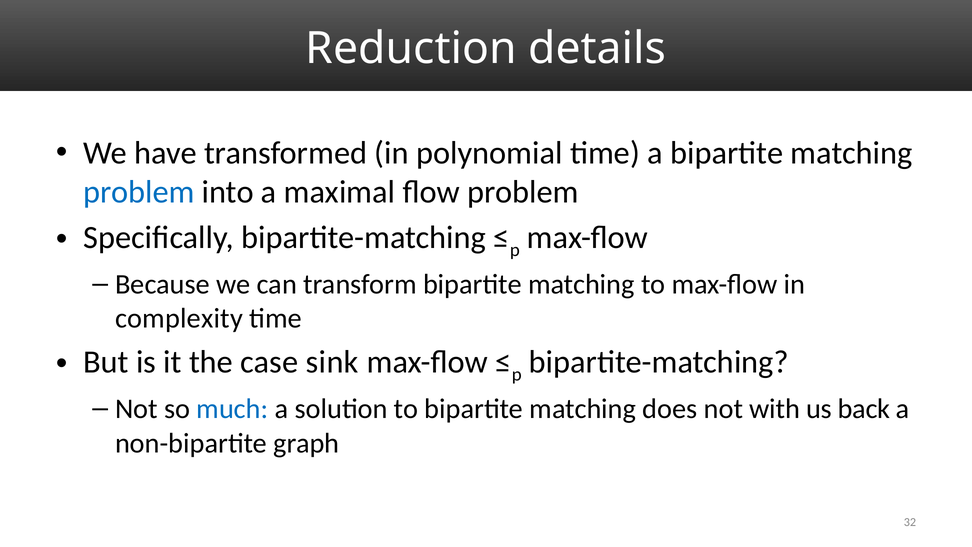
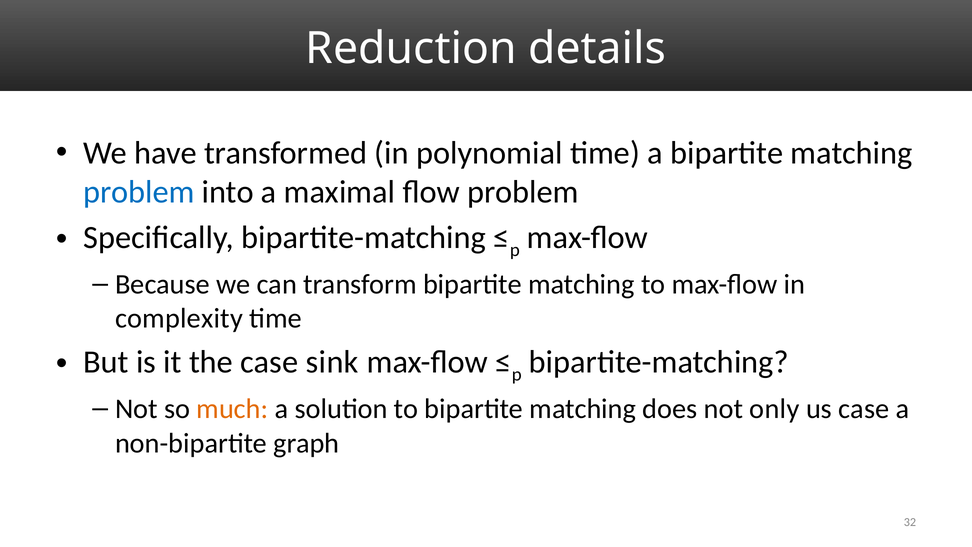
much colour: blue -> orange (232, 409)
with: with -> only (774, 409)
us back: back -> case (864, 409)
